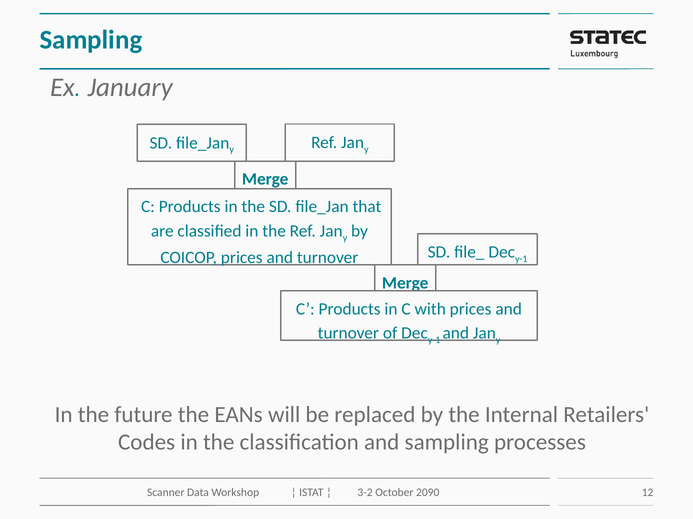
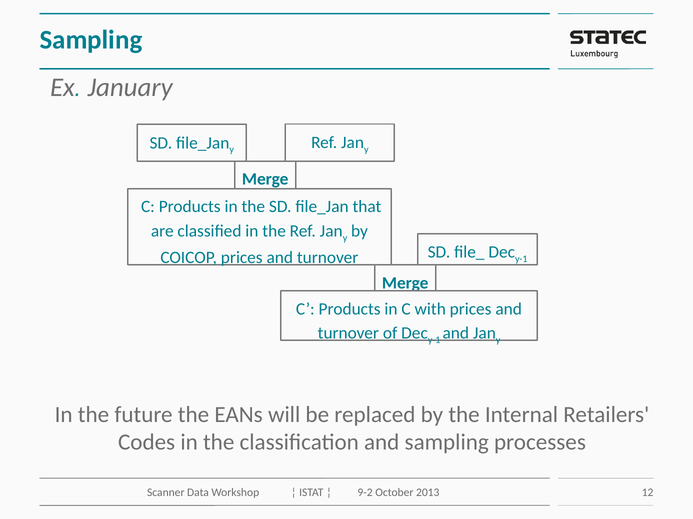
3-2: 3-2 -> 9-2 (365, 493)
2090: 2090 -> 2013 (428, 493)
